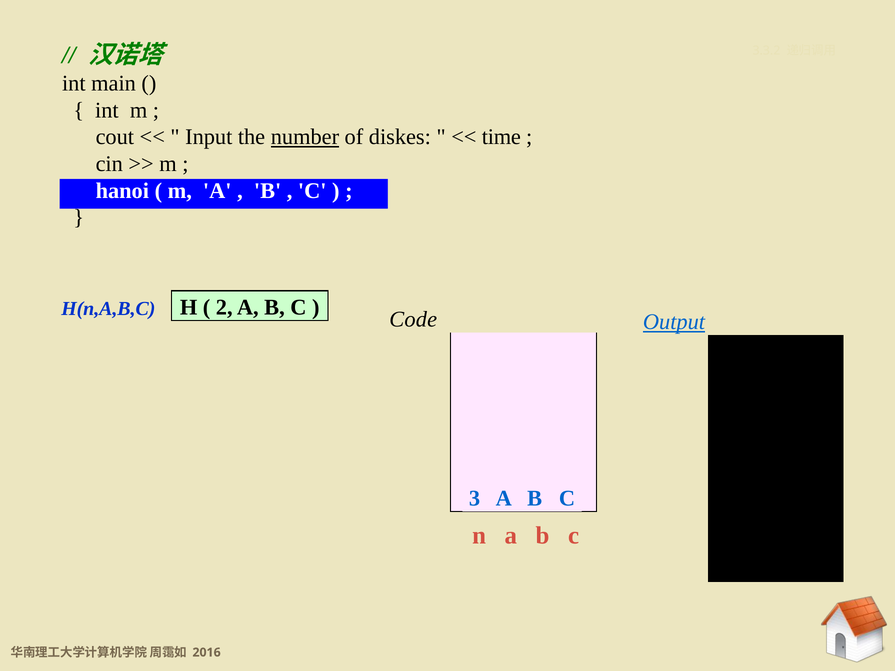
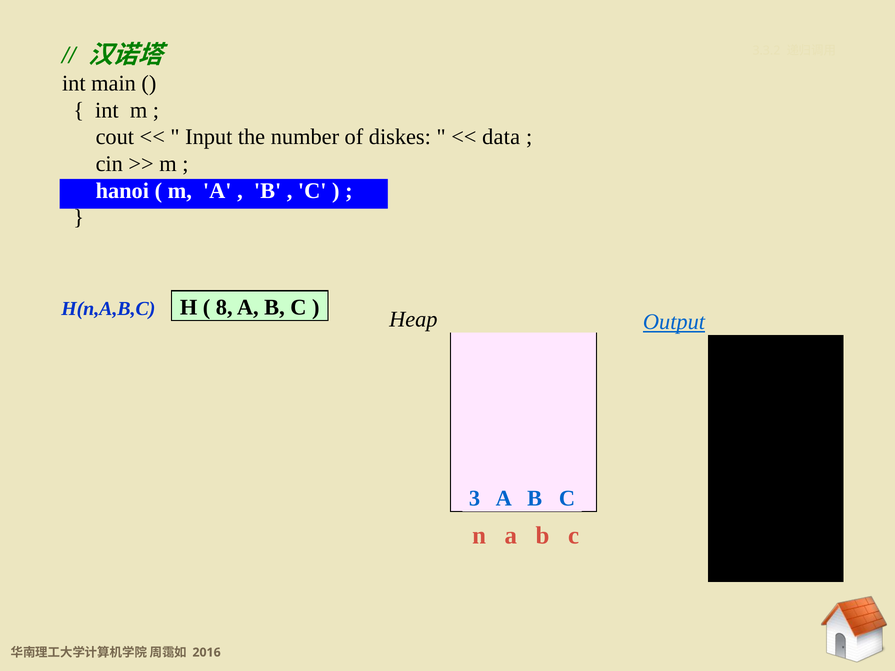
number underline: present -> none (305, 137)
time: time -> data (501, 137)
2: 2 -> 8 (224, 307)
Code: Code -> Heap (413, 319)
